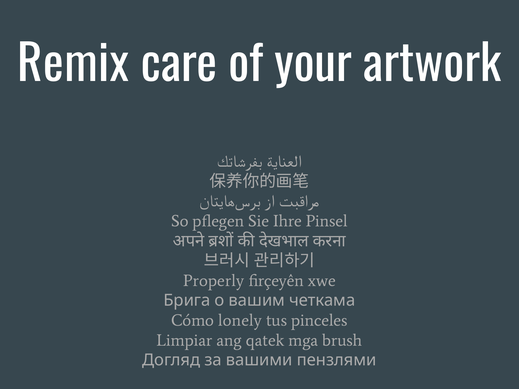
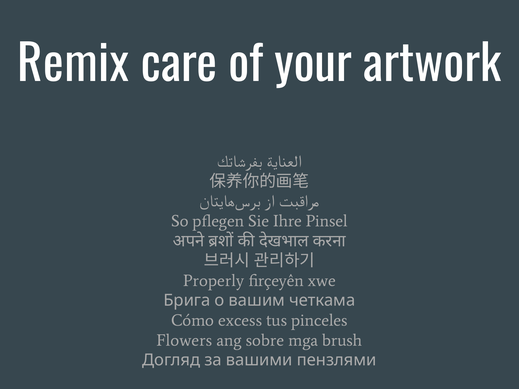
lonely: lonely -> excess (240, 321)
Limpiar: Limpiar -> Flowers (184, 340)
qatek: qatek -> sobre (265, 340)
